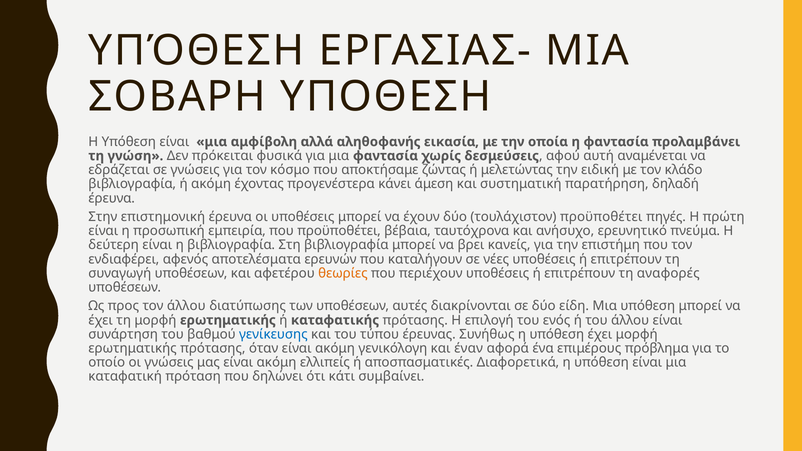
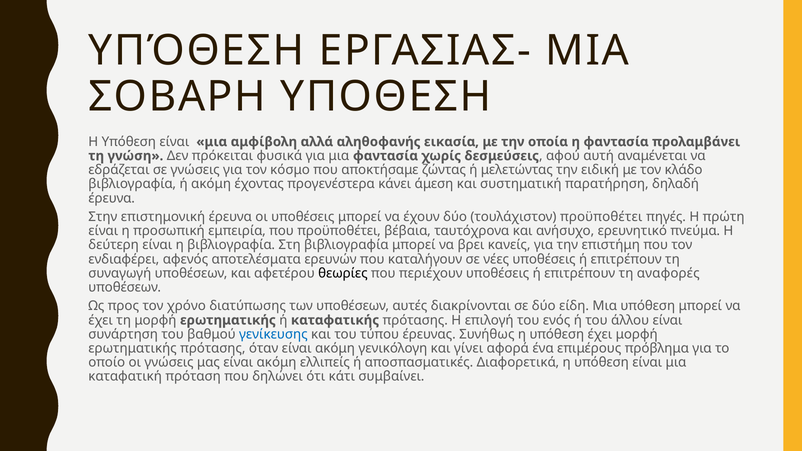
θεωρίες colour: orange -> black (343, 273)
τον άλλου: άλλου -> χρόνο (186, 306)
έναν: έναν -> γίνει (469, 348)
